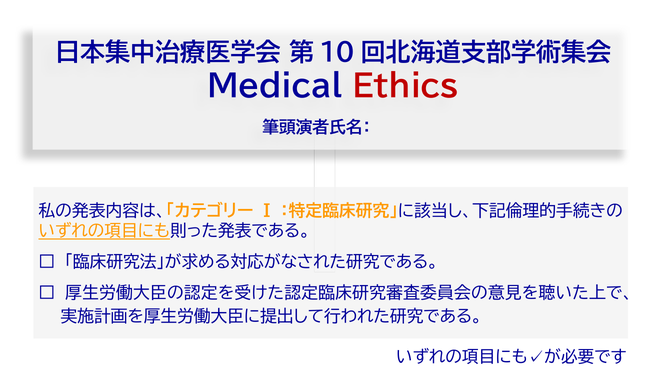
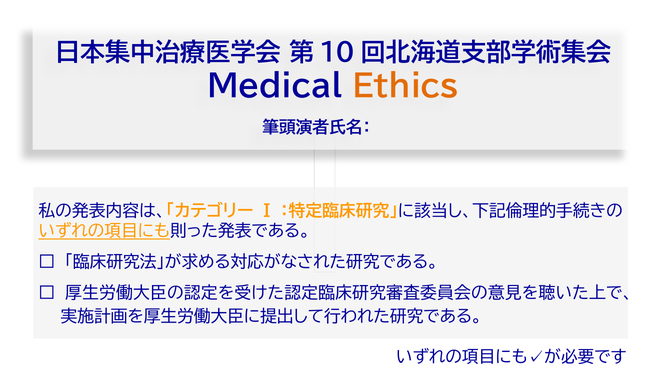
Ethics colour: red -> orange (405, 87)
